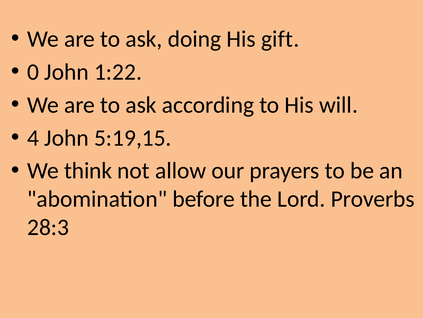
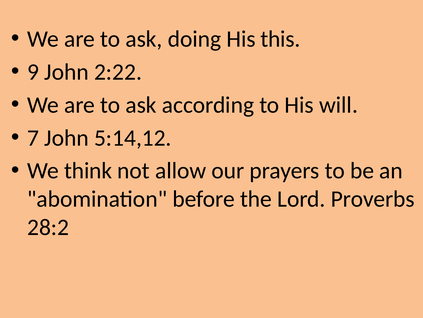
gift: gift -> this (280, 39)
0: 0 -> 9 (33, 72)
1:22: 1:22 -> 2:22 (118, 72)
4: 4 -> 7 (33, 138)
5:19,15: 5:19,15 -> 5:14,12 (133, 138)
28:3: 28:3 -> 28:2 (48, 227)
